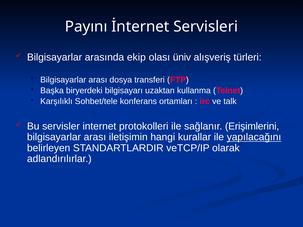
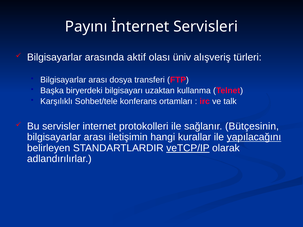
ekip: ekip -> aktif (136, 57)
Erişimlerini: Erişimlerini -> Bütçesinin (252, 126)
veTCP/IP underline: none -> present (188, 148)
